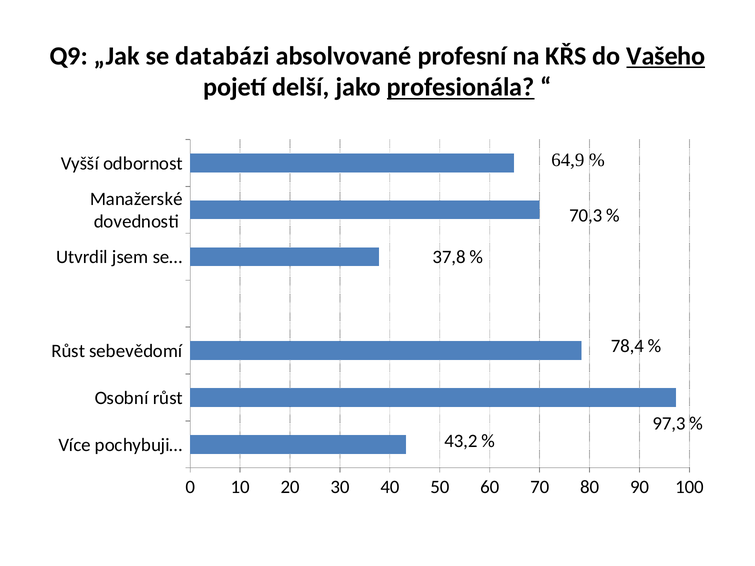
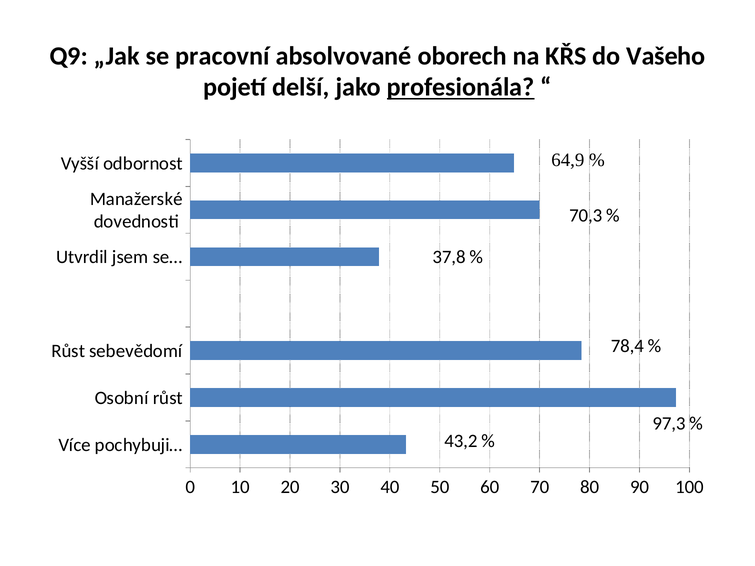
databázi: databázi -> pracovní (223, 56)
profesní: profesní -> oborech (462, 56)
Vašeho underline: present -> none (666, 56)
